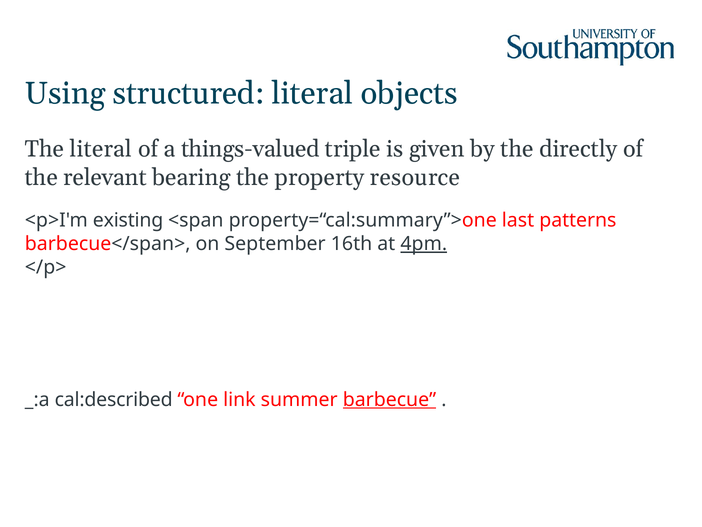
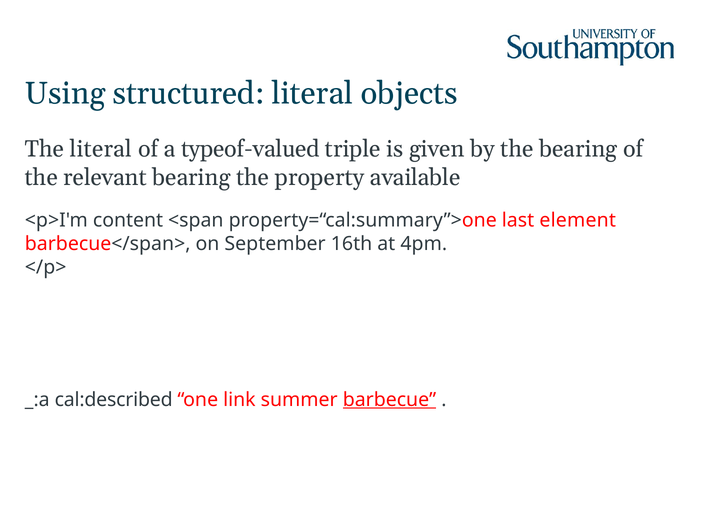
things-valued: things-valued -> typeof-valued (250, 149)
the directly: directly -> bearing (578, 149)
resource: resource -> available (415, 177)
existing: existing -> content (128, 220)
patterns: patterns -> element (578, 220)
4pm underline: present -> none (424, 244)
